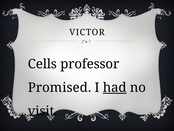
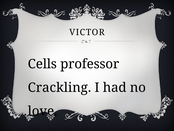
Promised: Promised -> Crackling (60, 87)
had underline: present -> none (115, 87)
visit: visit -> love (43, 111)
